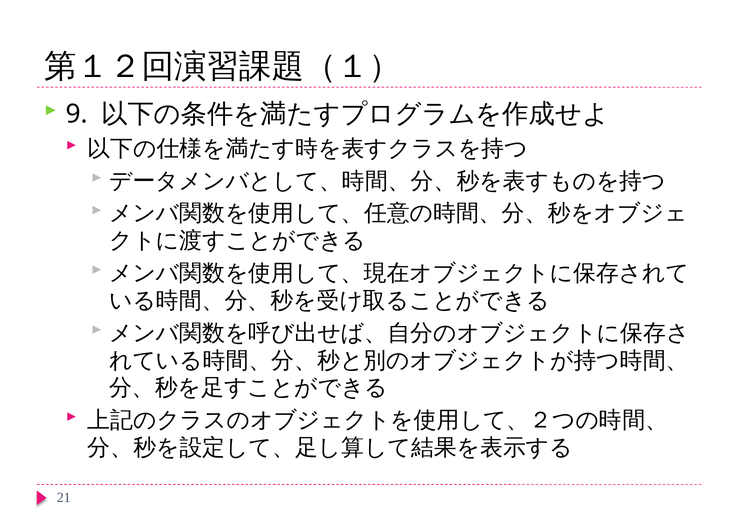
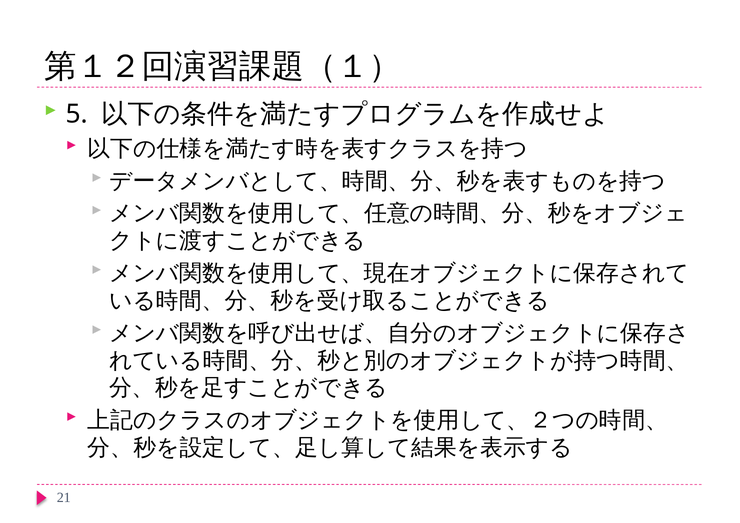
9: 9 -> 5 (77, 114)
